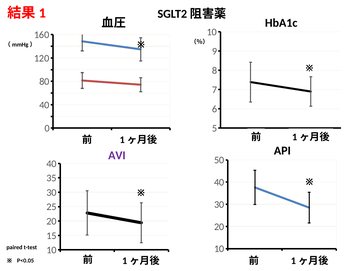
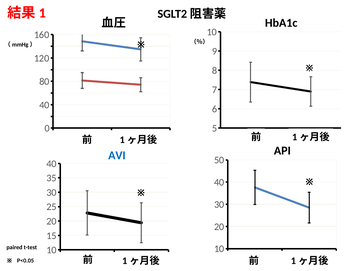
AVI colour: purple -> blue (117, 155)
